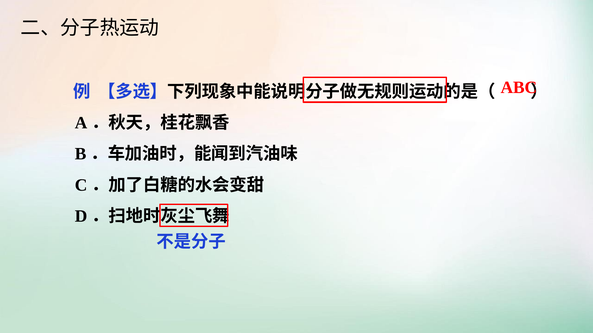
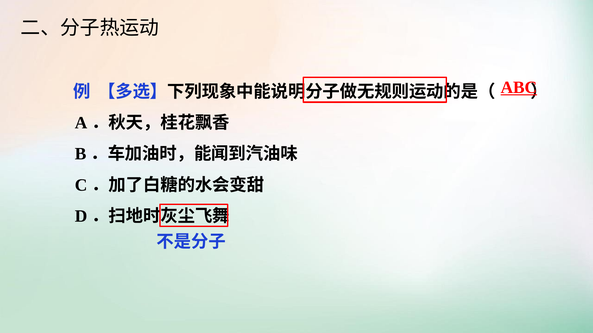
ABC underline: none -> present (519, 88)
